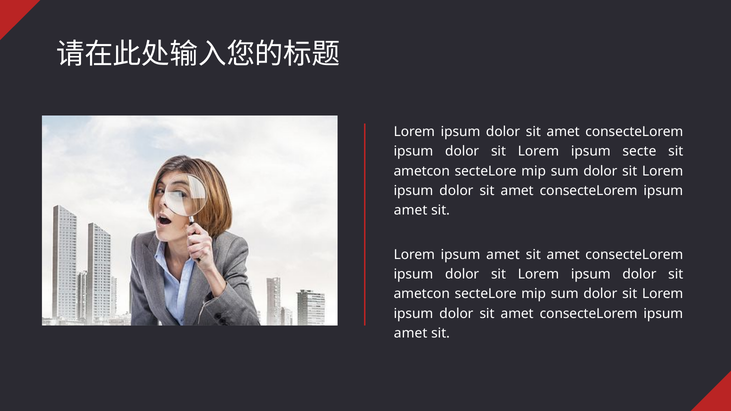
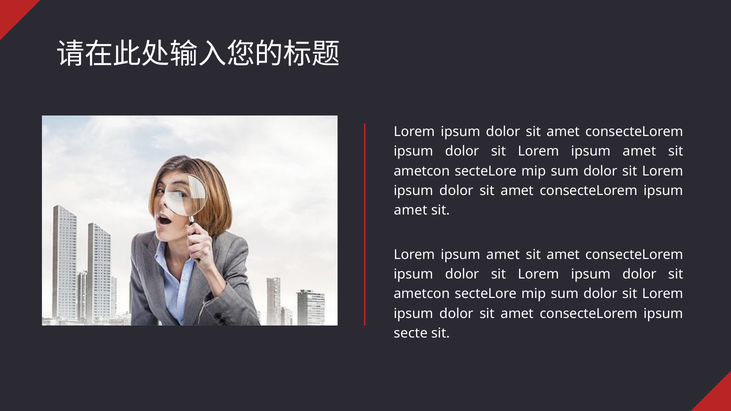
secte: secte -> amet (639, 151)
amet: amet -> secte (411, 334)
